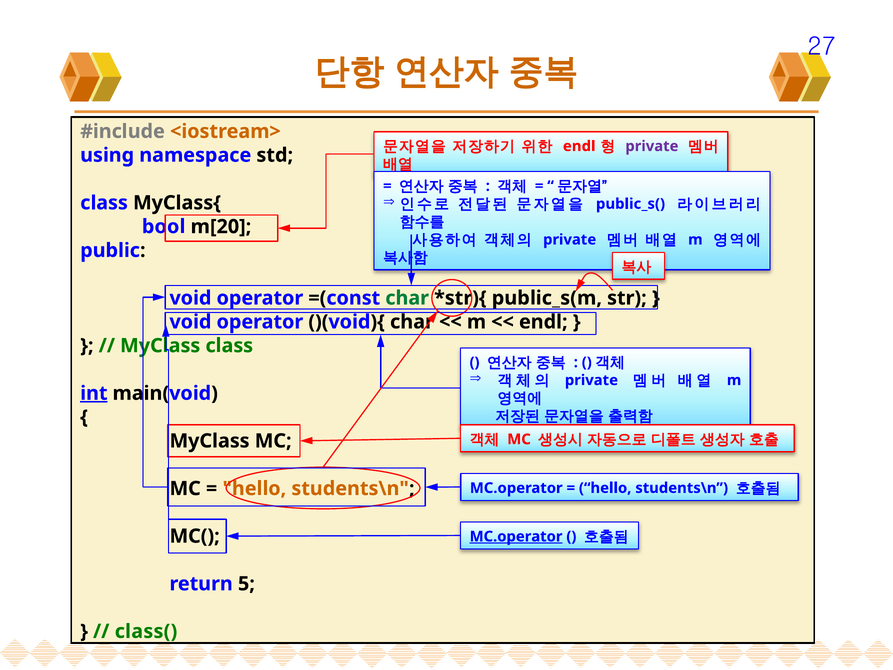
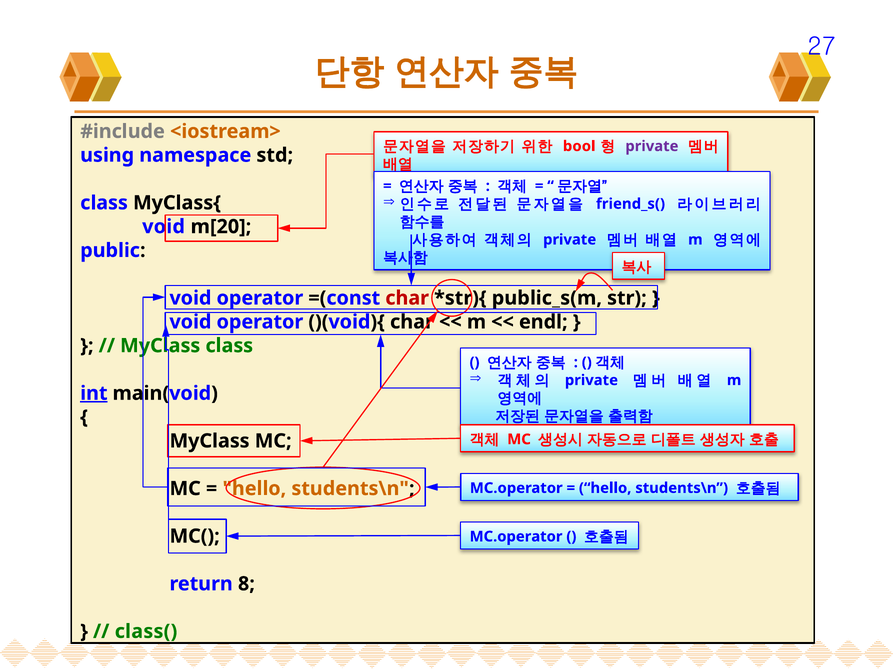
endl: endl -> bool (579, 146)
public_s(: public_s( -> friend_s( (631, 204)
bool: bool -> void (164, 227)
char colour: green -> red (407, 298)
MC.operator underline: present -> none (516, 536)
5: 5 -> 8 (246, 584)
